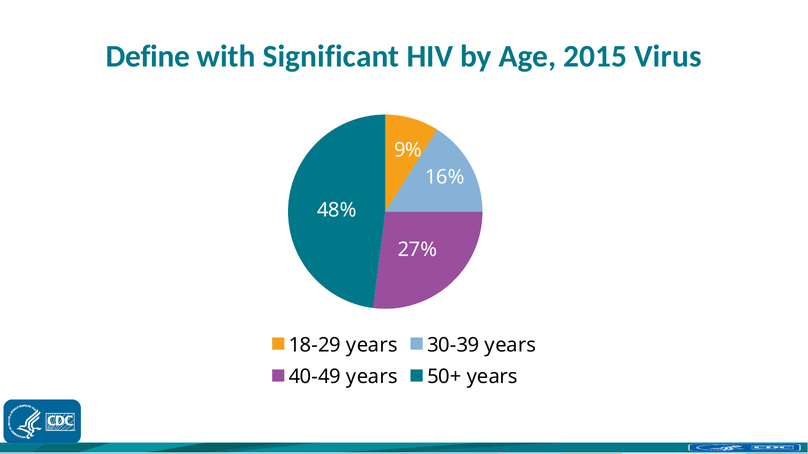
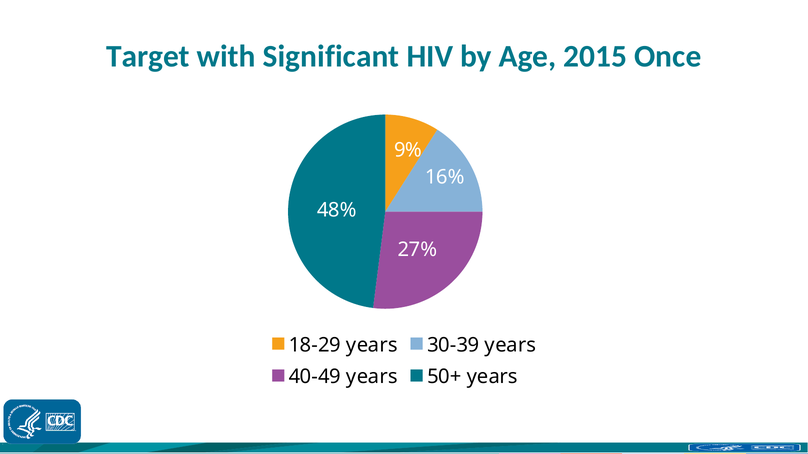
Define: Define -> Target (148, 56)
Virus: Virus -> Once (668, 56)
